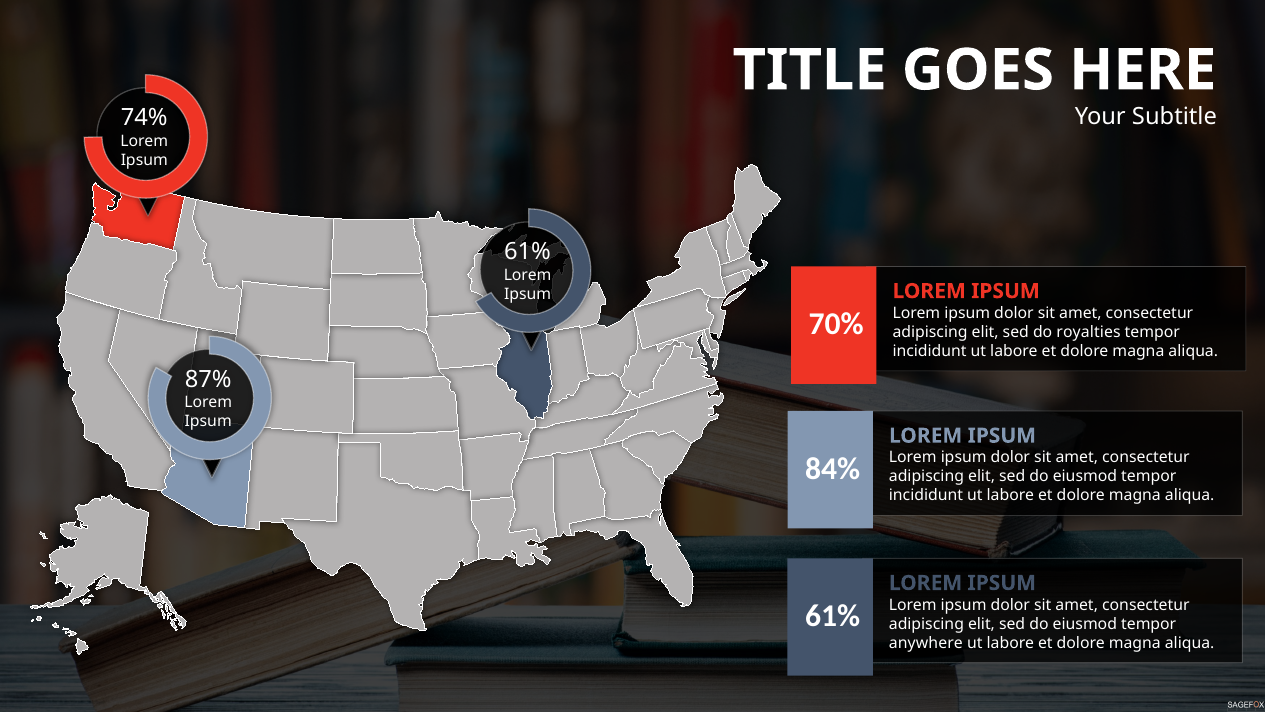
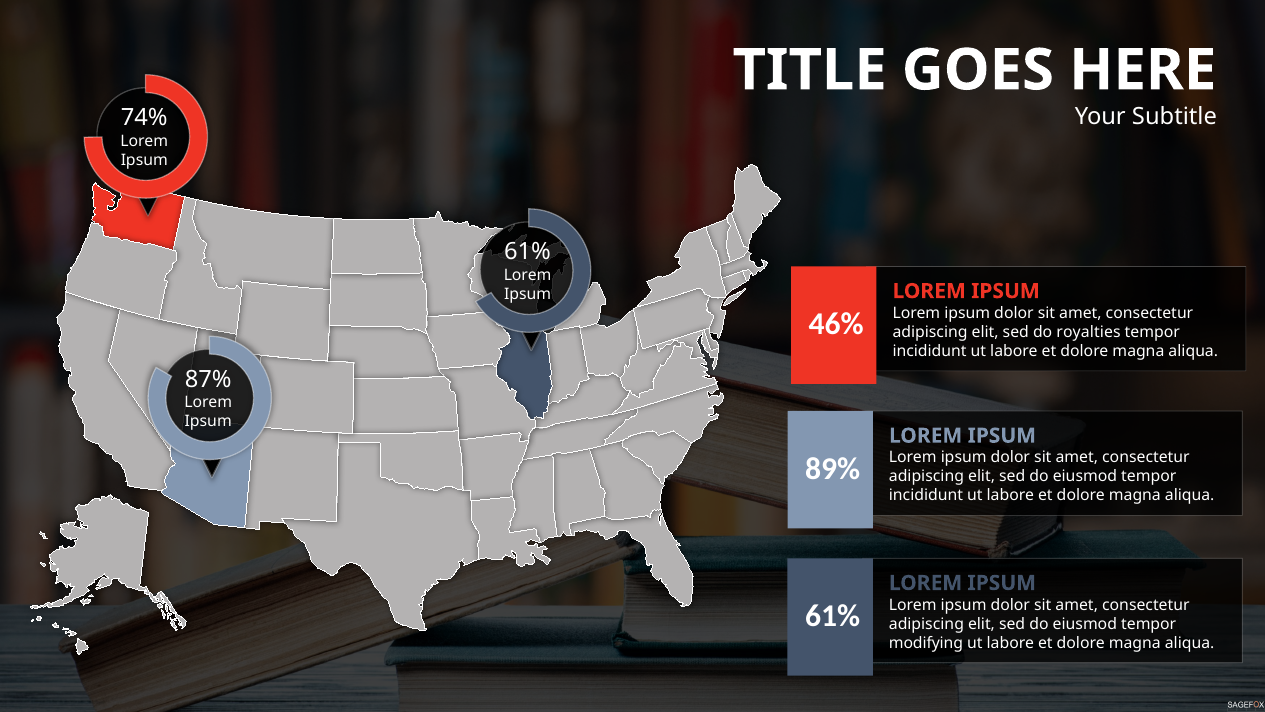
70%: 70% -> 46% (836, 324)
84%: 84% -> 89% (833, 468)
anywhere: anywhere -> modifying (926, 642)
